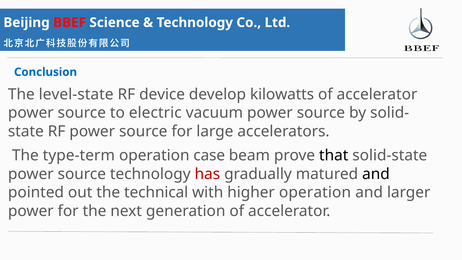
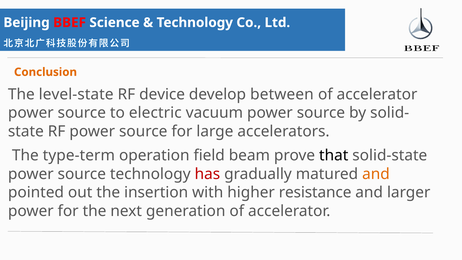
Conclusion colour: blue -> orange (45, 72)
kilowatts: kilowatts -> between (282, 94)
case: case -> field (209, 155)
and colour: black -> orange (376, 174)
technical: technical -> insertion (156, 192)
higher operation: operation -> resistance (315, 192)
